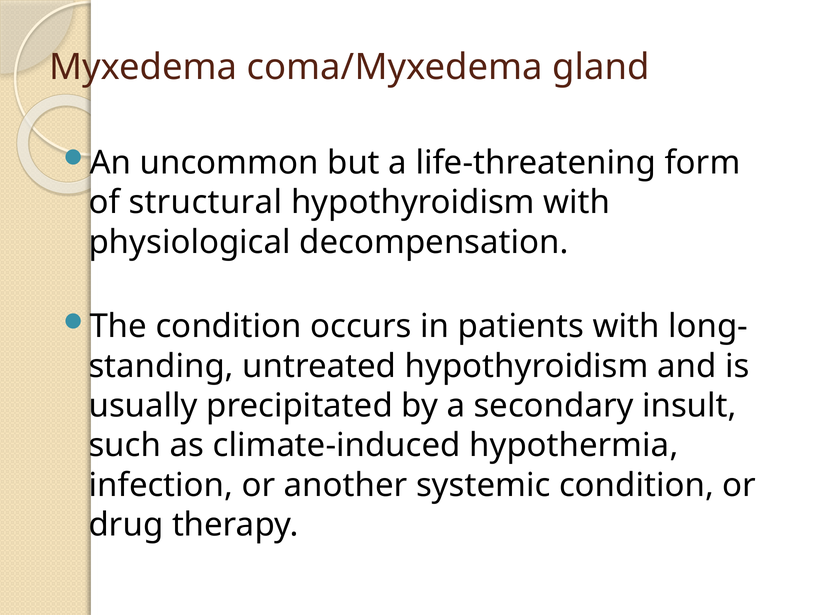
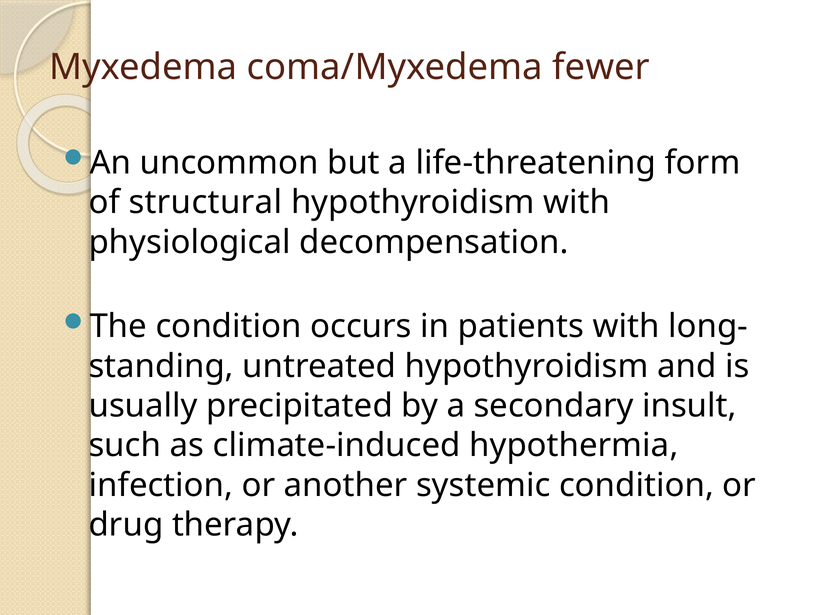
gland: gland -> fewer (601, 67)
